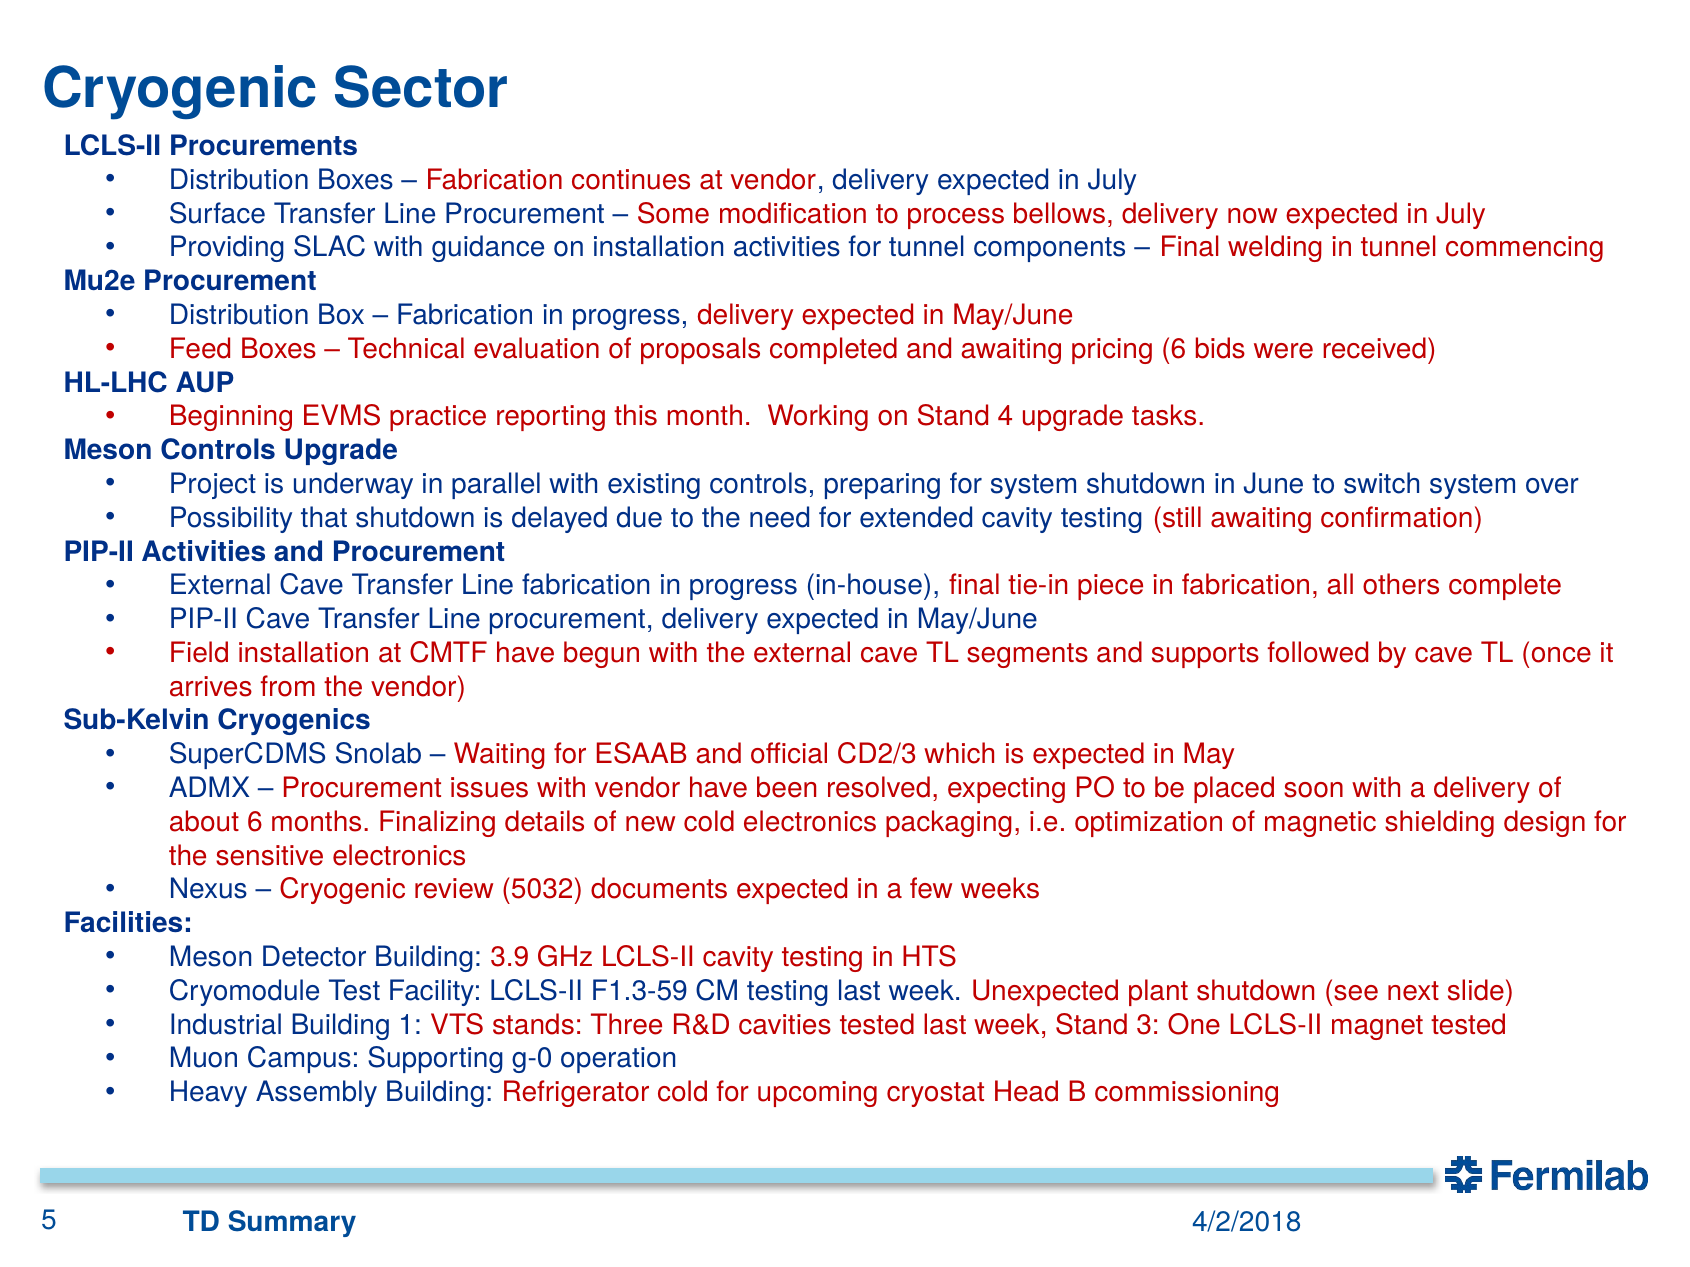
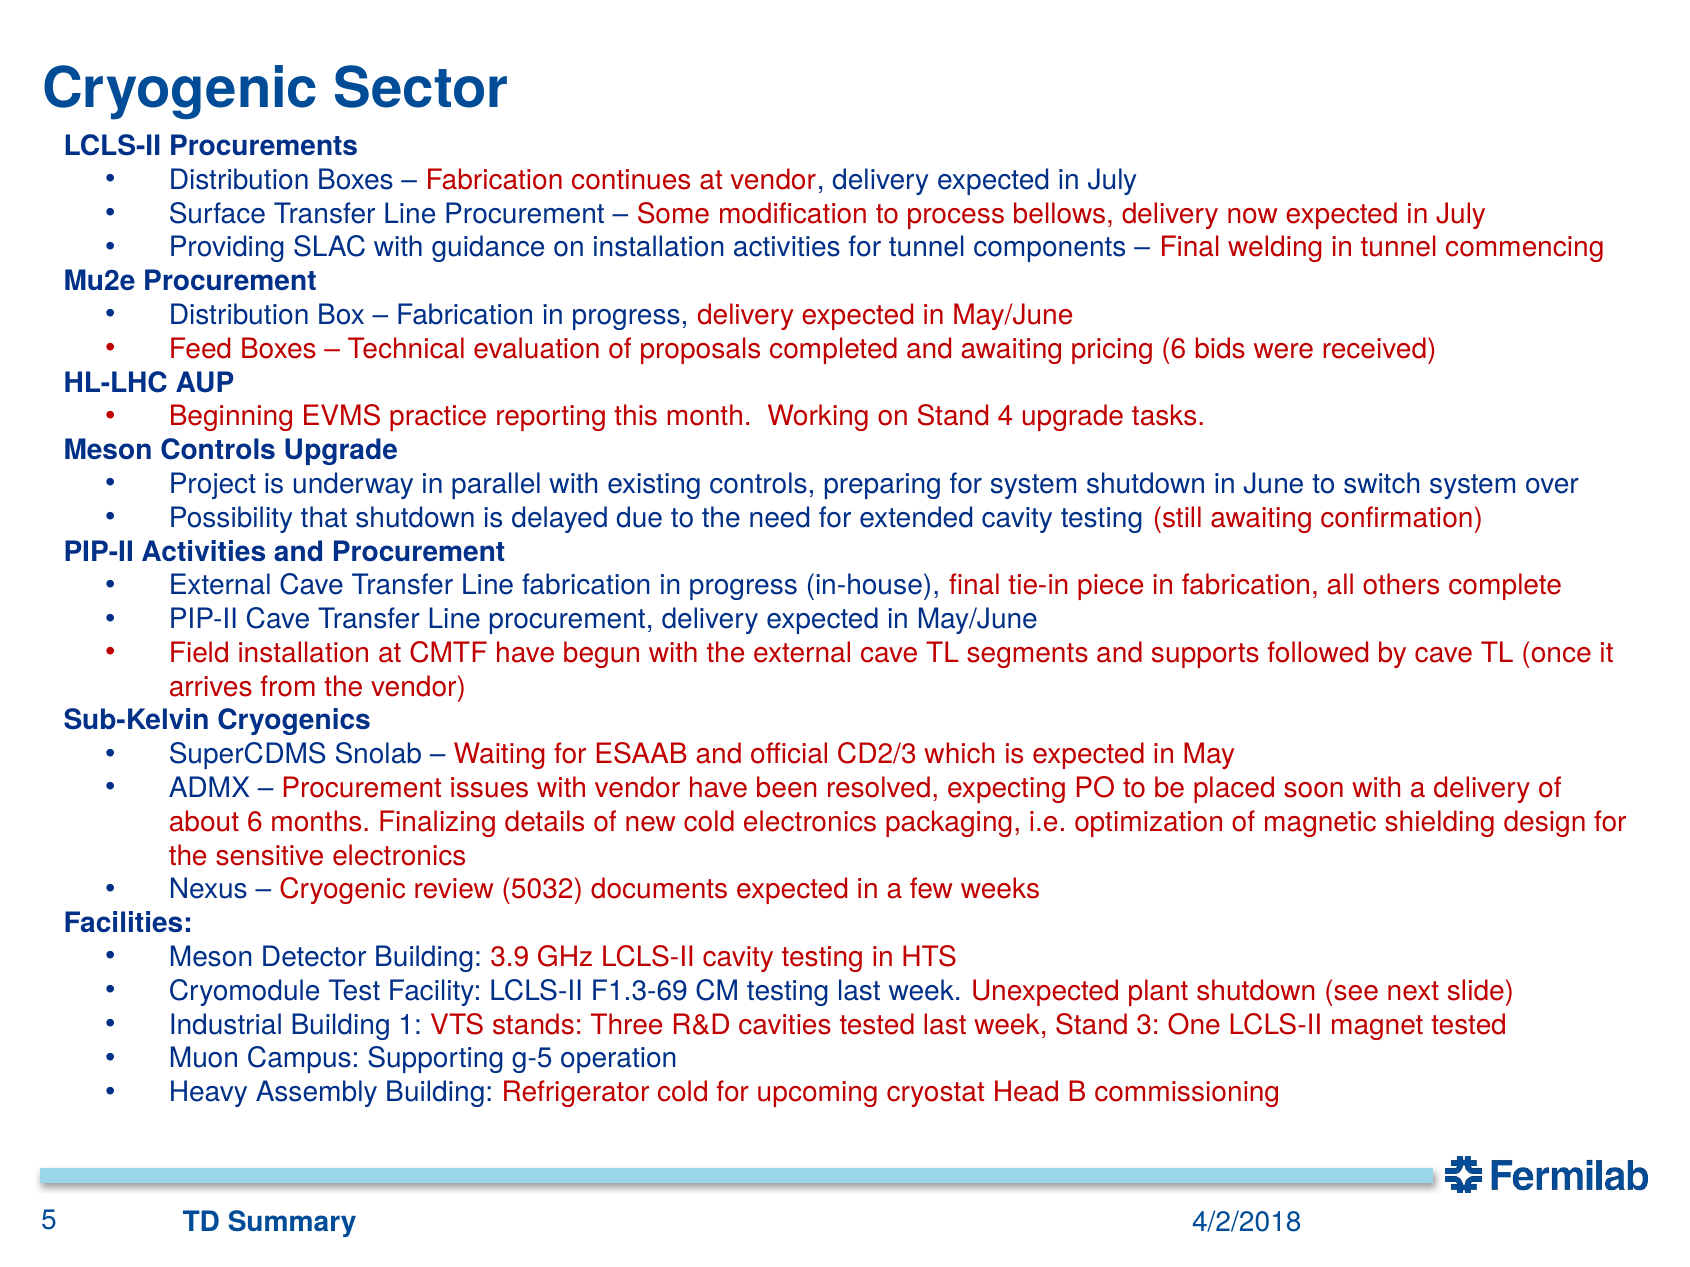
F1.3-59: F1.3-59 -> F1.3-69 (639, 991)
g-0: g-0 -> g-5 (532, 1059)
